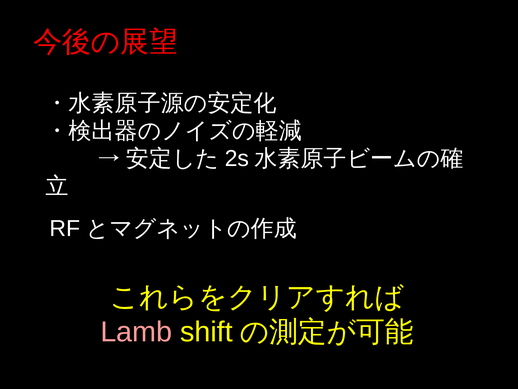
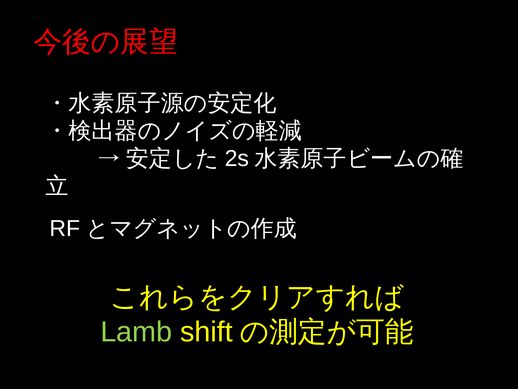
Lamb colour: pink -> light green (136, 332)
